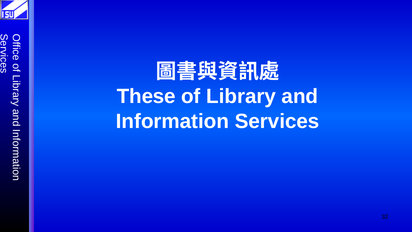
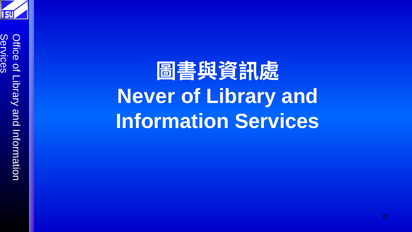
These: These -> Never (146, 96)
